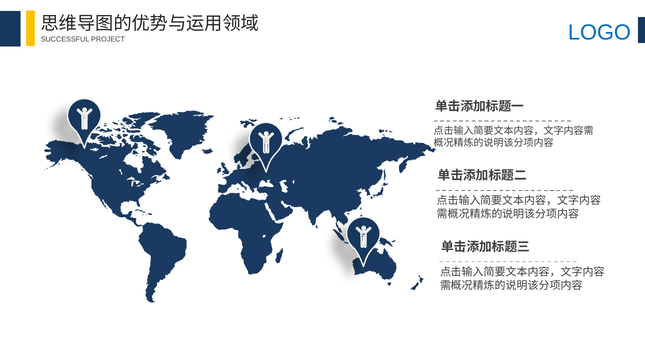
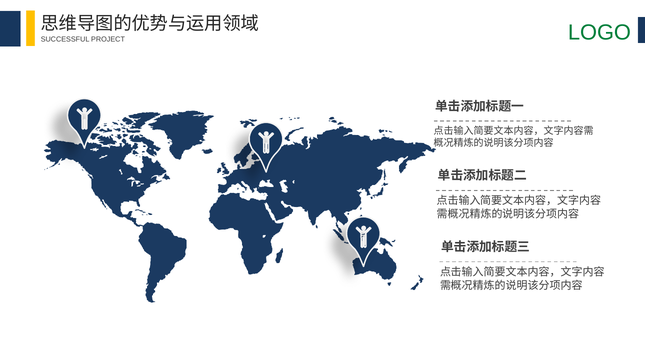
LOGO colour: blue -> green (599, 33)
